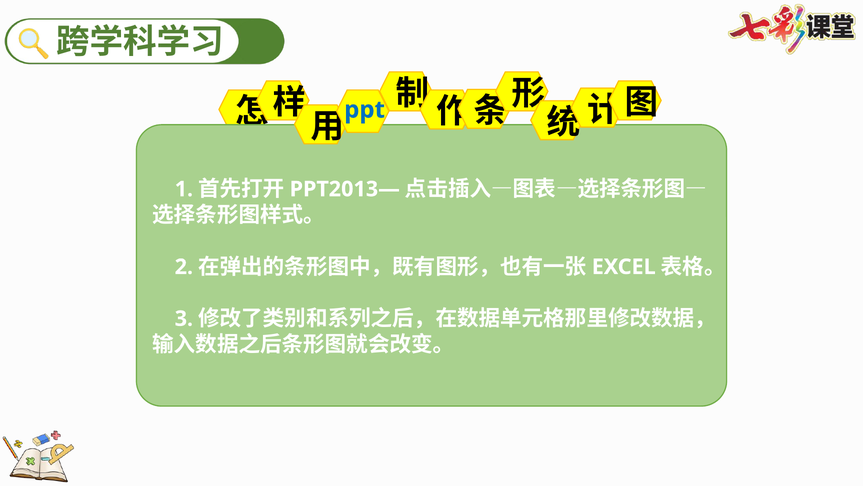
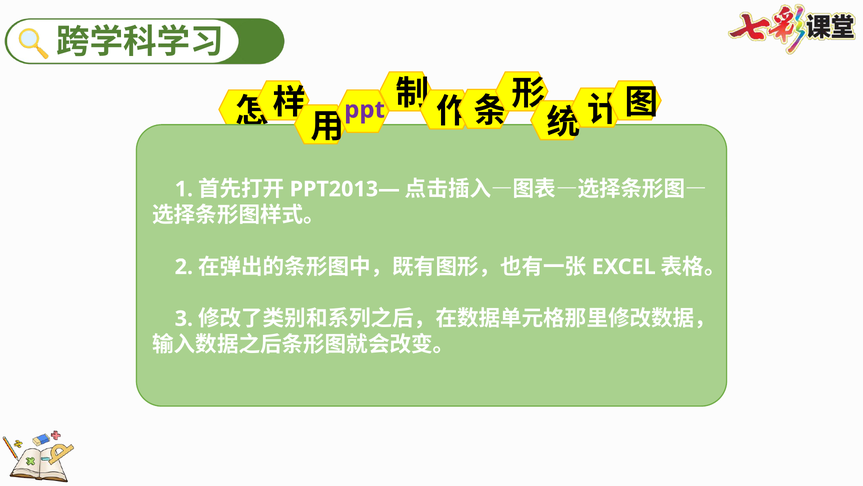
ppt colour: blue -> purple (365, 110)
